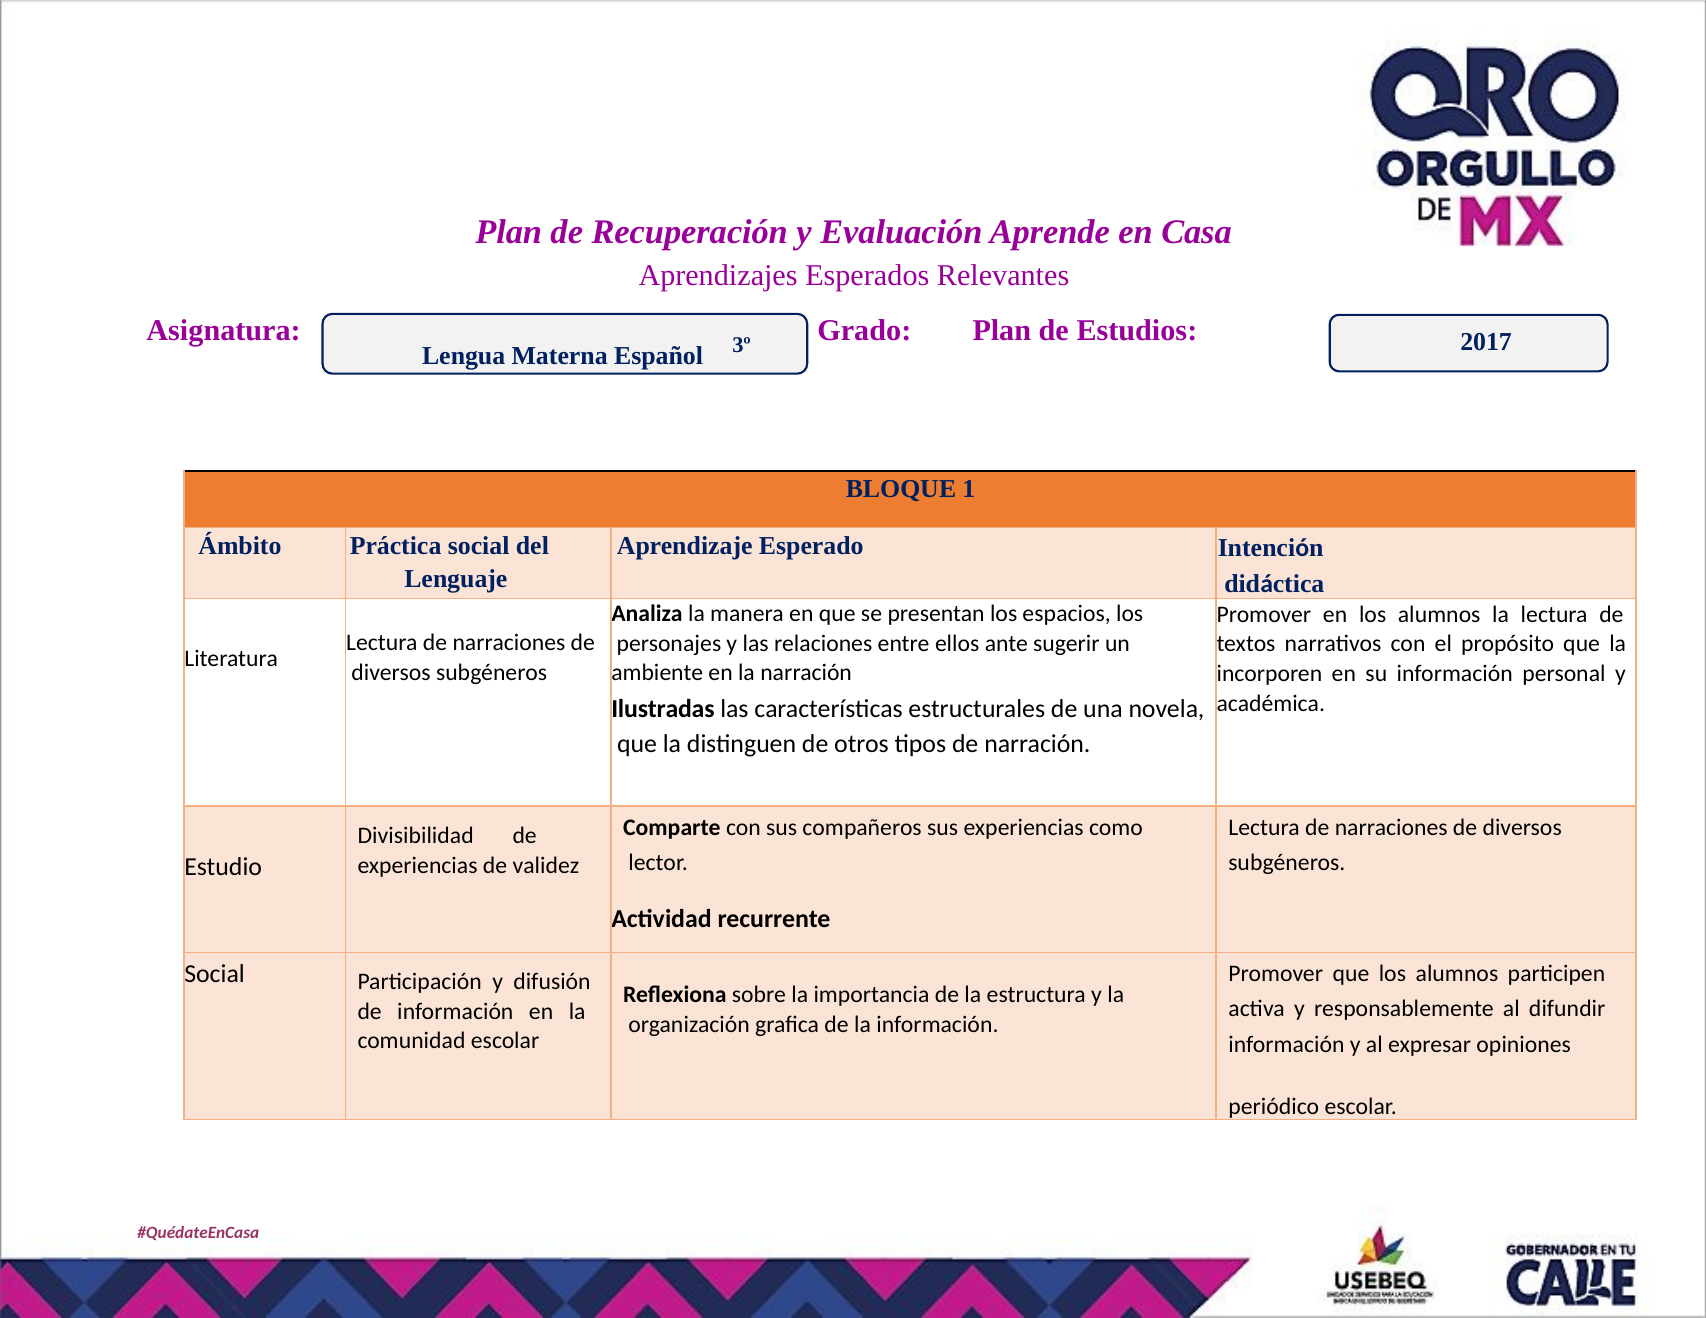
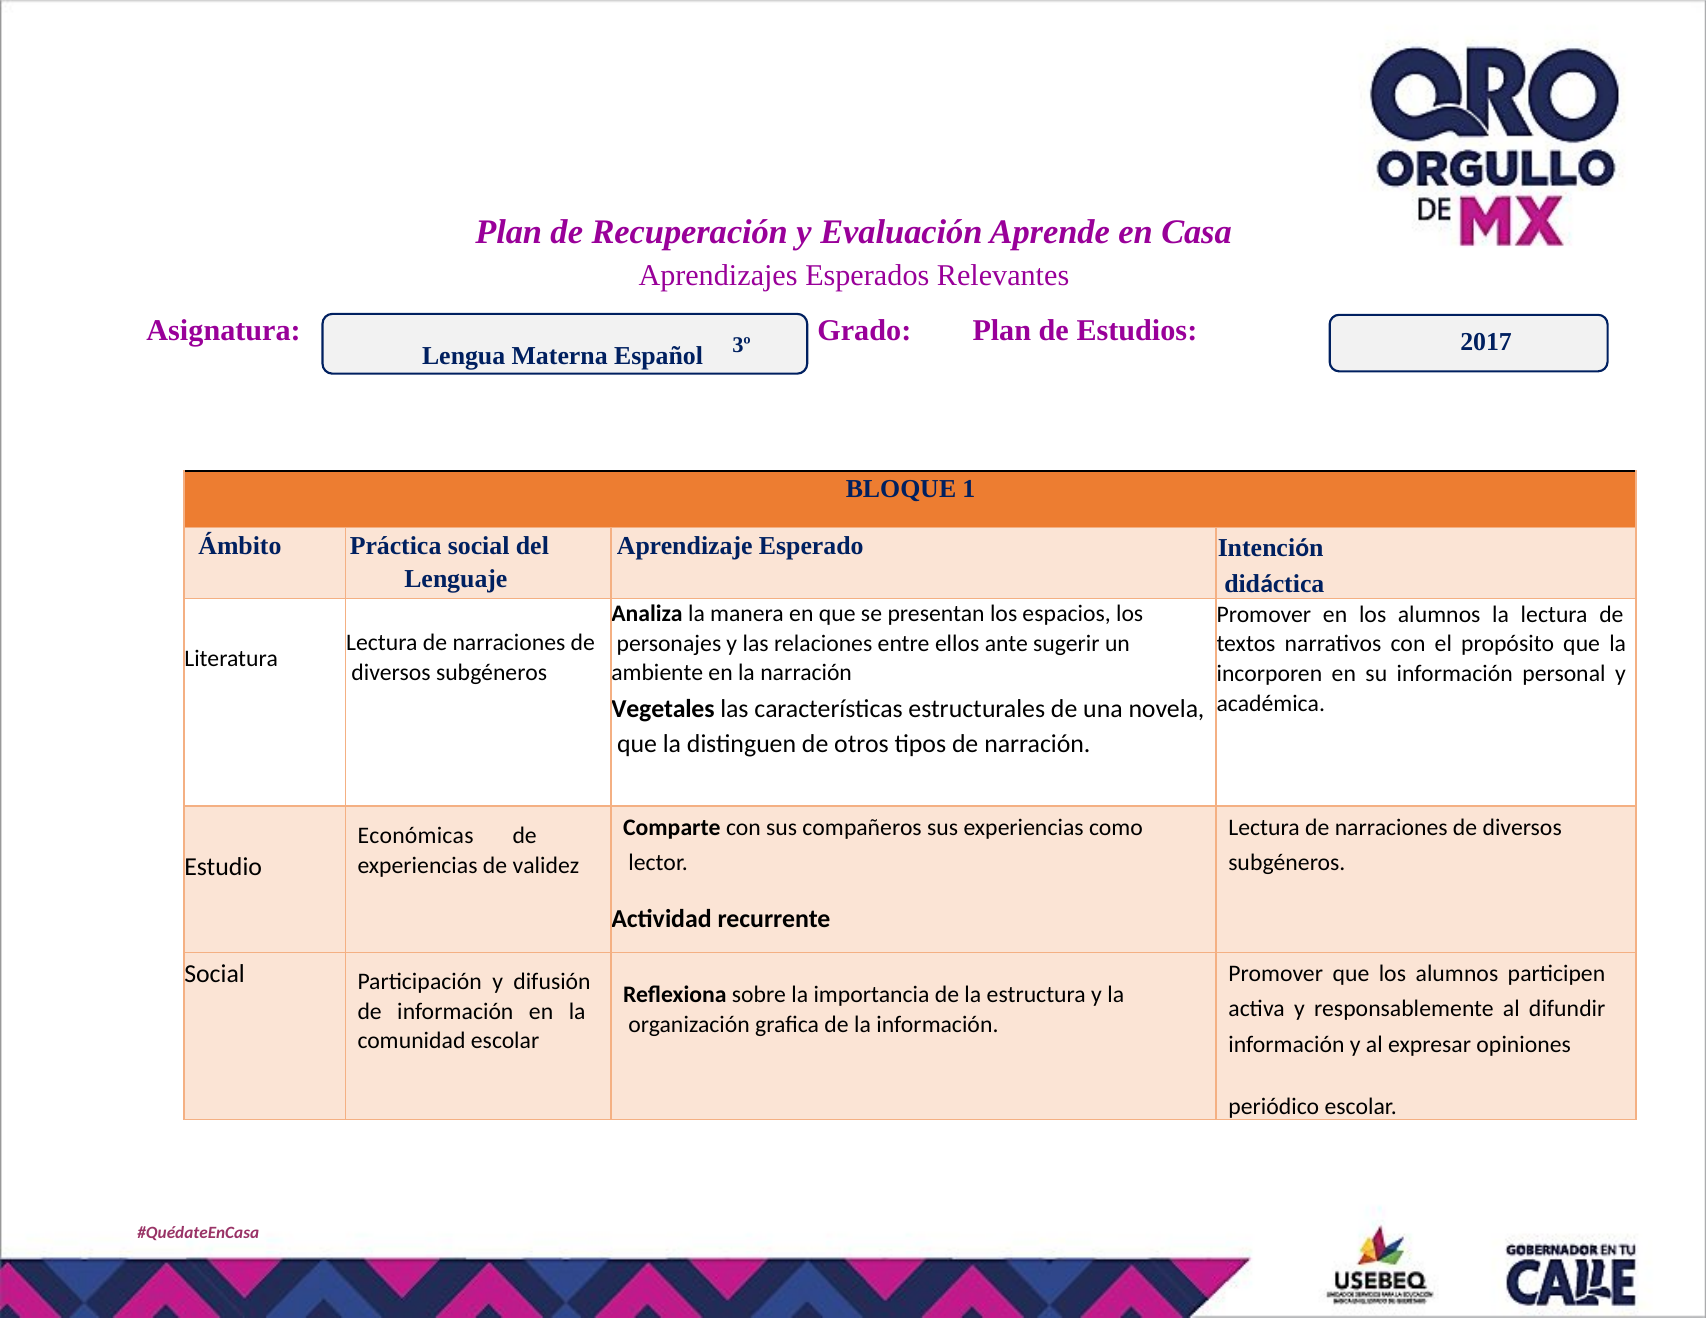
Ilustradas: Ilustradas -> Vegetales (663, 709)
Divisibilidad: Divisibilidad -> Económicas (416, 836)
